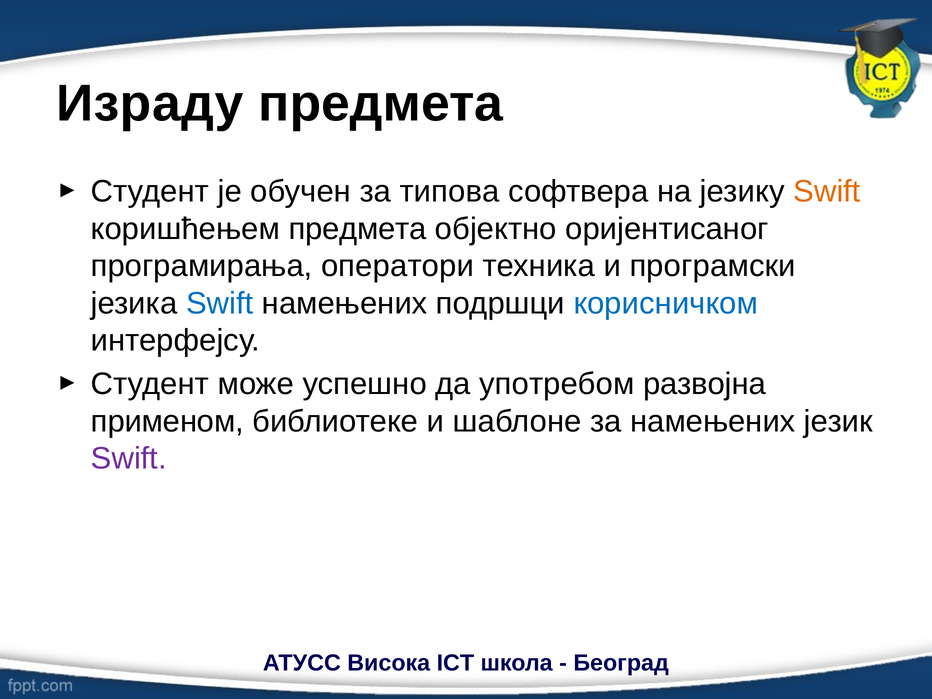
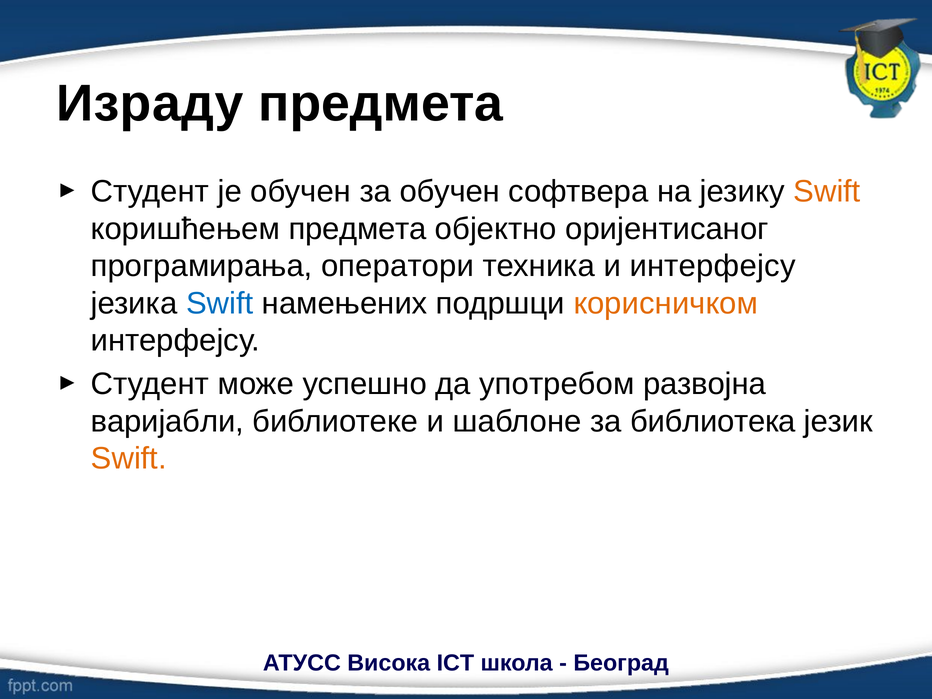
за типова: типова -> обучен (450, 191)
и програмски: програмски -> интерфејсу (713, 266)
корисничком colour: blue -> orange (666, 303)
применом: применом -> варијабли (167, 421)
за намењених: намењених -> библиотека (713, 421)
Swift colour: purple -> orange (129, 459)
